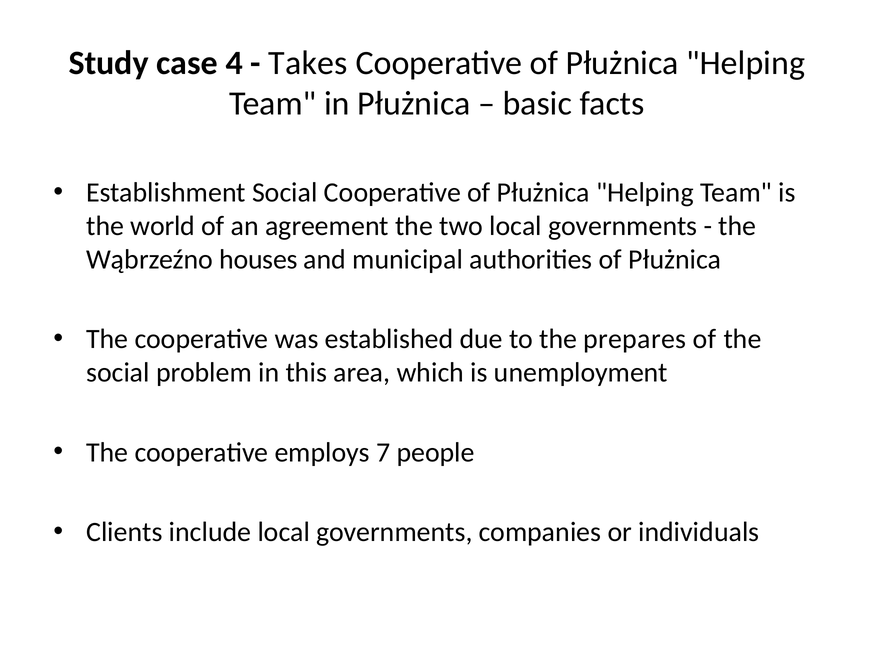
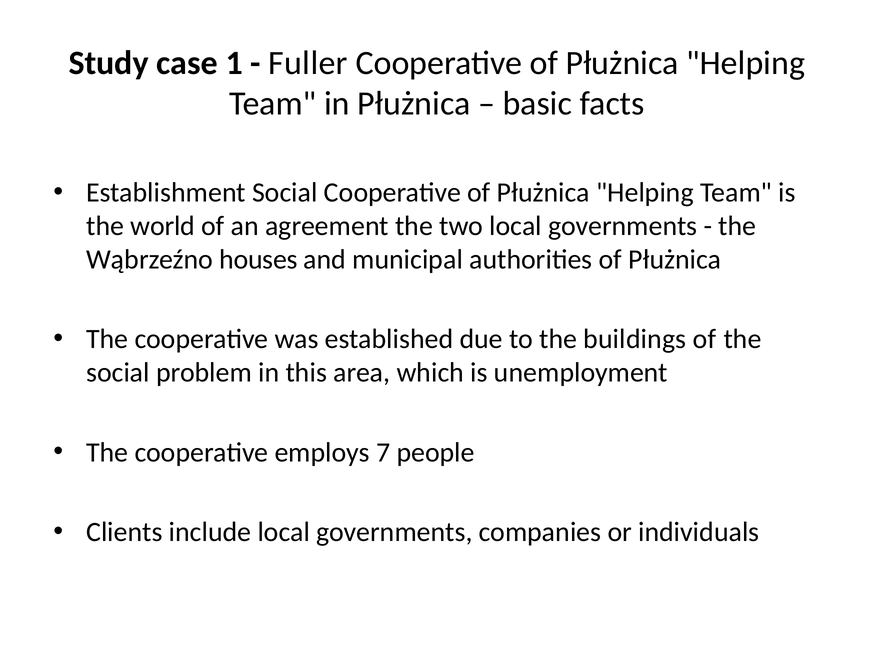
4: 4 -> 1 (234, 63)
Takes: Takes -> Fuller (308, 63)
prepares: prepares -> buildings (635, 339)
